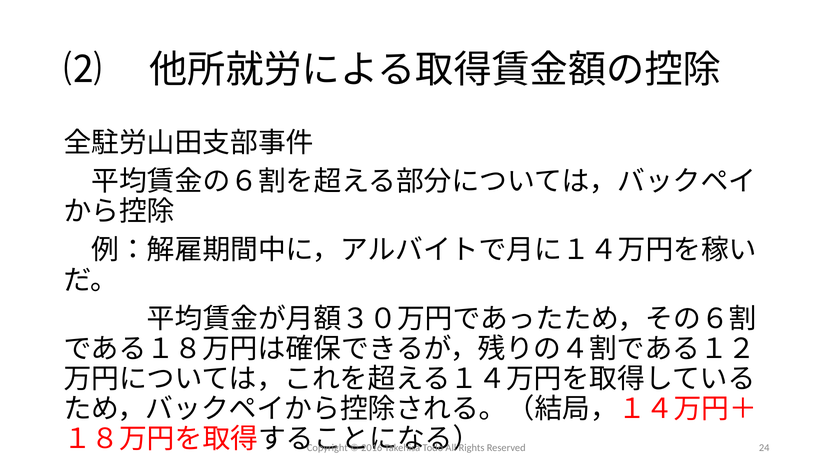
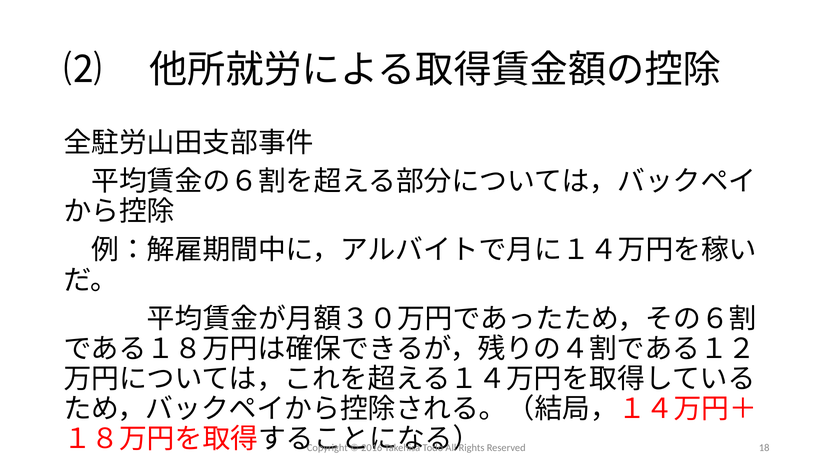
24: 24 -> 18 (764, 447)
